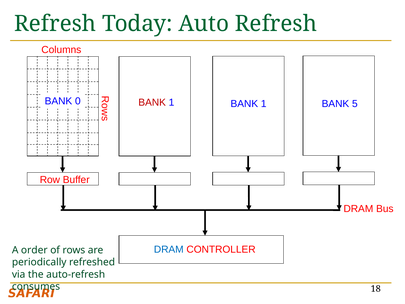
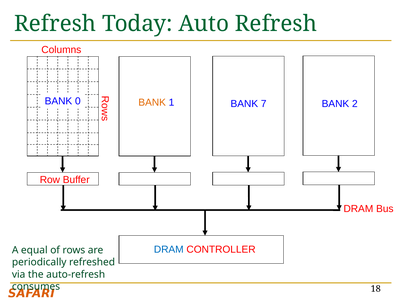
BANK colour: red -> orange (152, 102)
1 BANK 1: 1 -> 7 (264, 104)
5: 5 -> 2 (355, 104)
order: order -> equal (34, 250)
